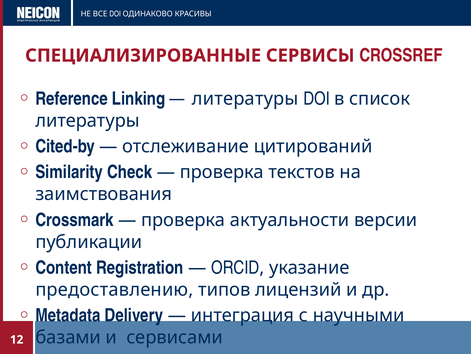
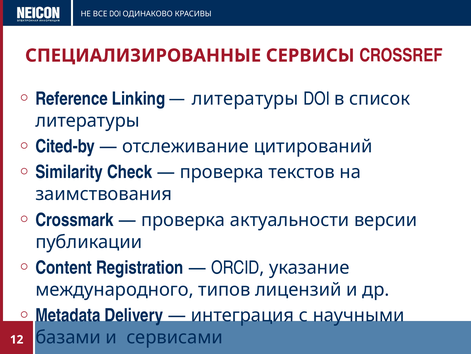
предоставлению: предоставлению -> международного (114, 289)
